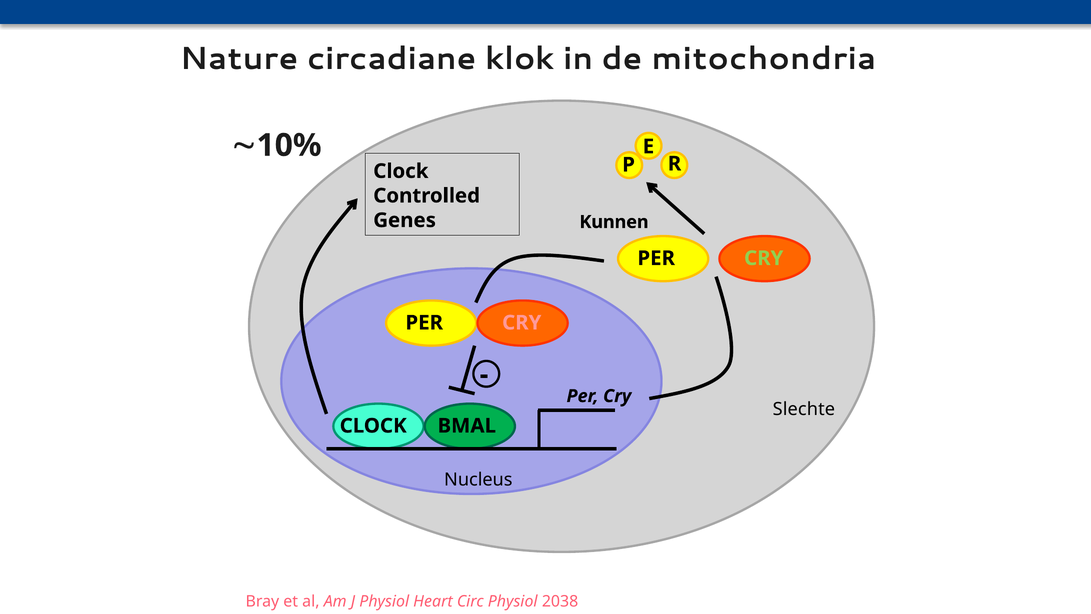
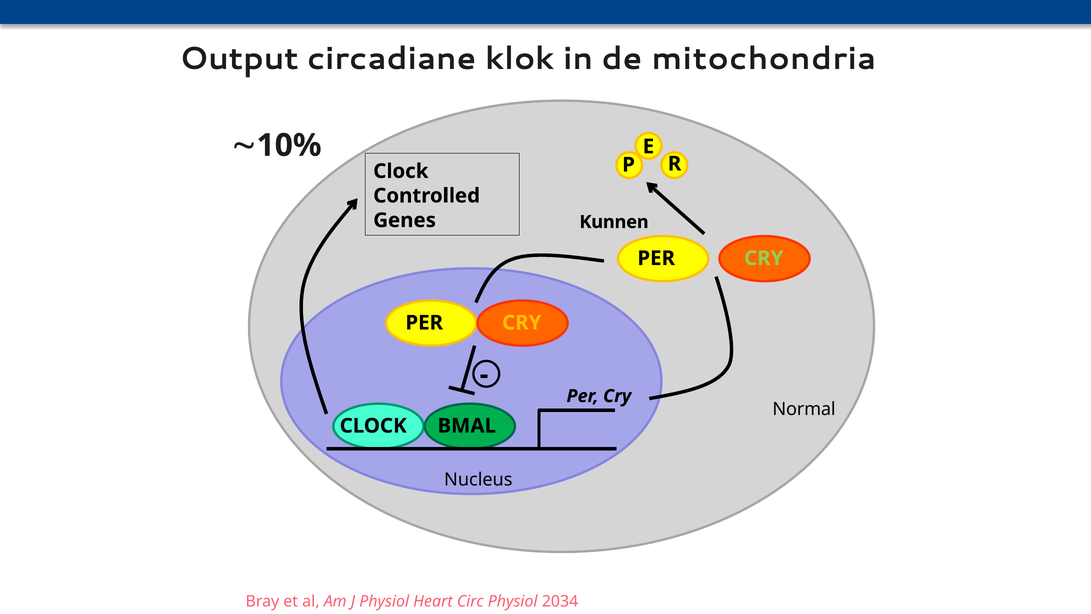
Nature: Nature -> Output (239, 59)
CRY colour: pink -> yellow (522, 323)
Slechte: Slechte -> Normal (804, 409)
2038: 2038 -> 2034 (560, 601)
